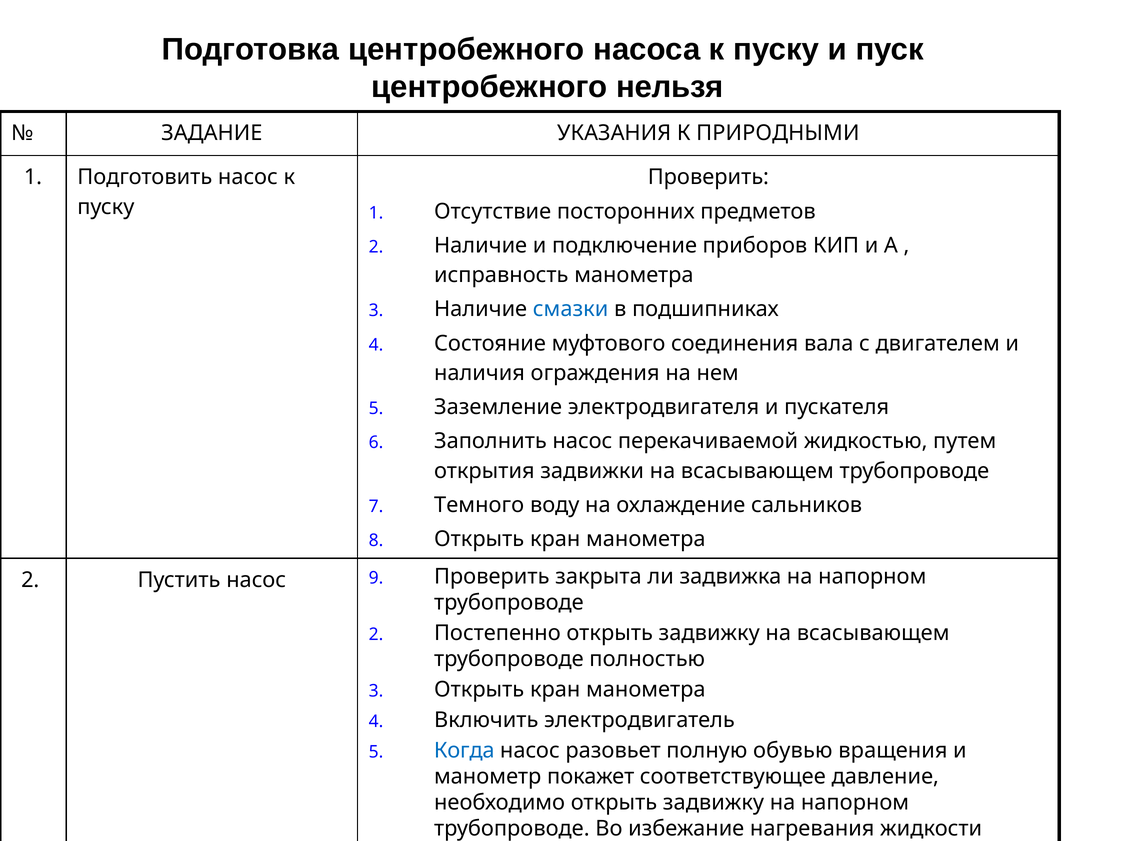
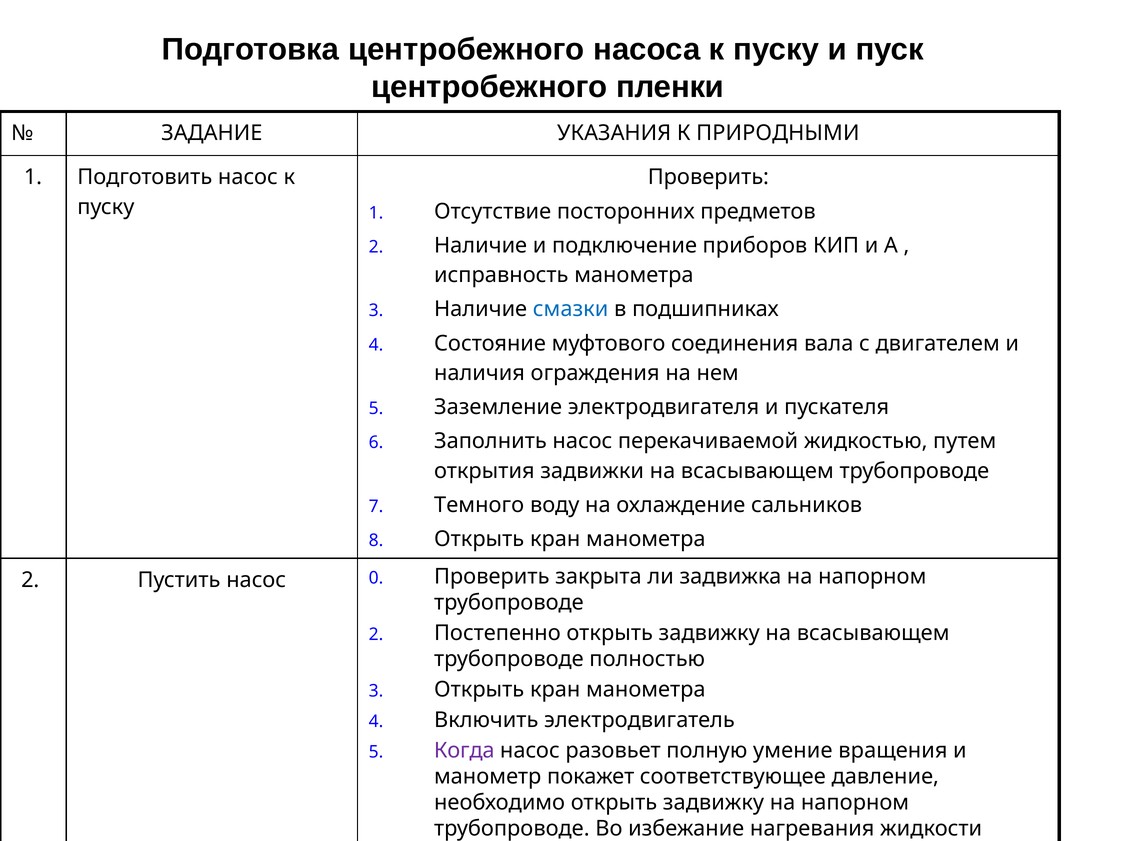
нельзя: нельзя -> пленки (670, 87)
9: 9 -> 0 (376, 578)
Когда colour: blue -> purple (464, 750)
обувью: обувью -> умение (793, 750)
